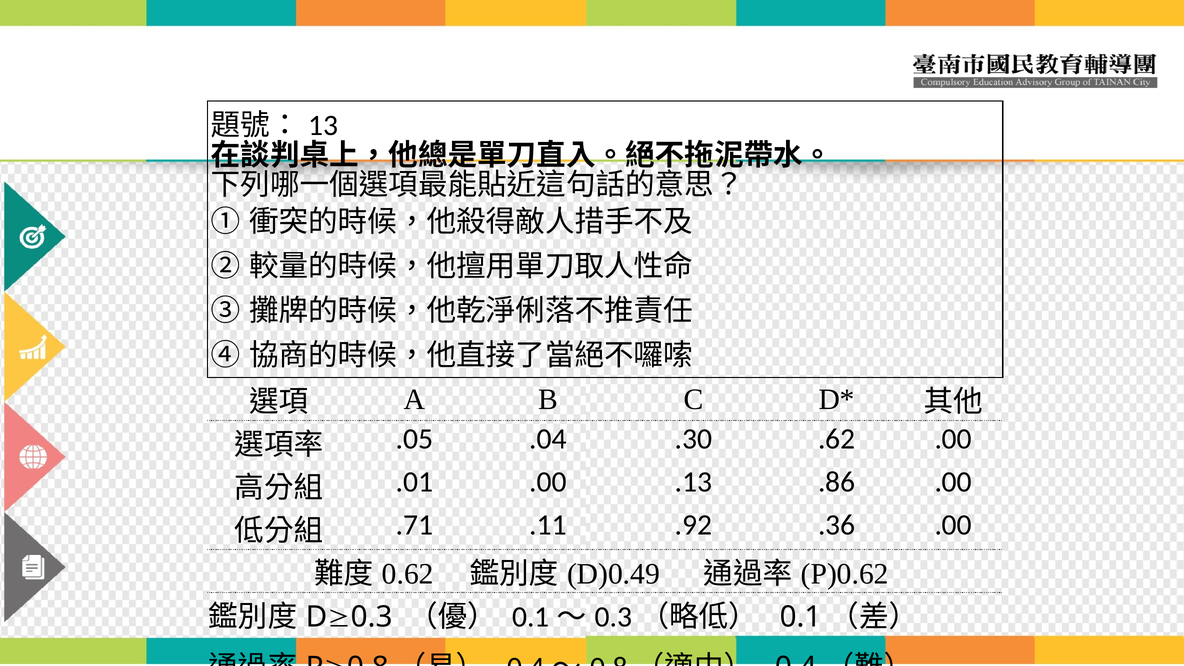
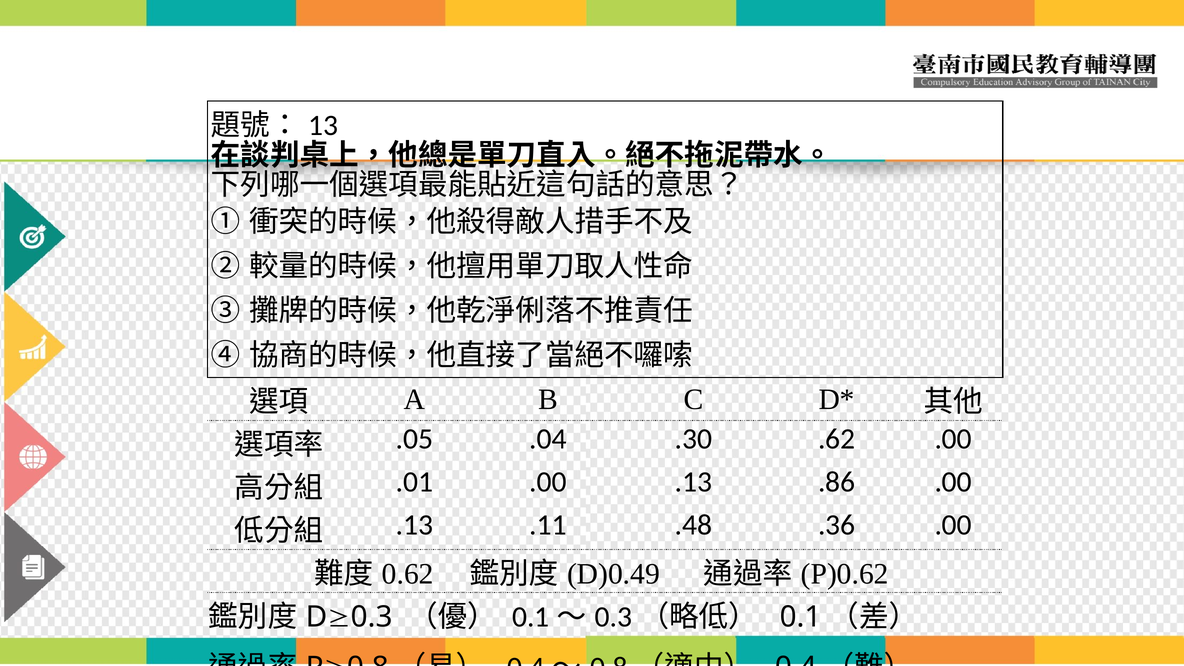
.71: .71 -> .13 (414, 525)
.92: .92 -> .48 (693, 525)
